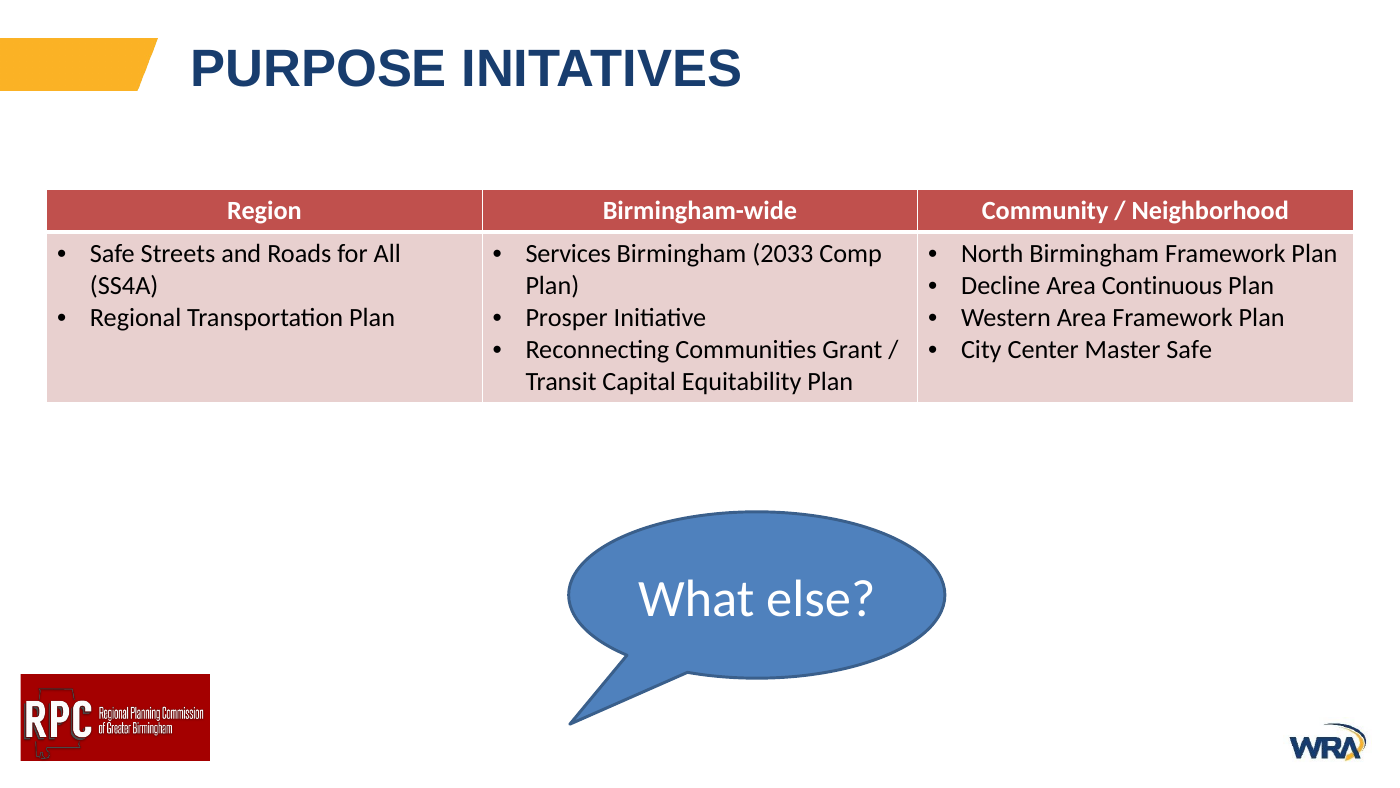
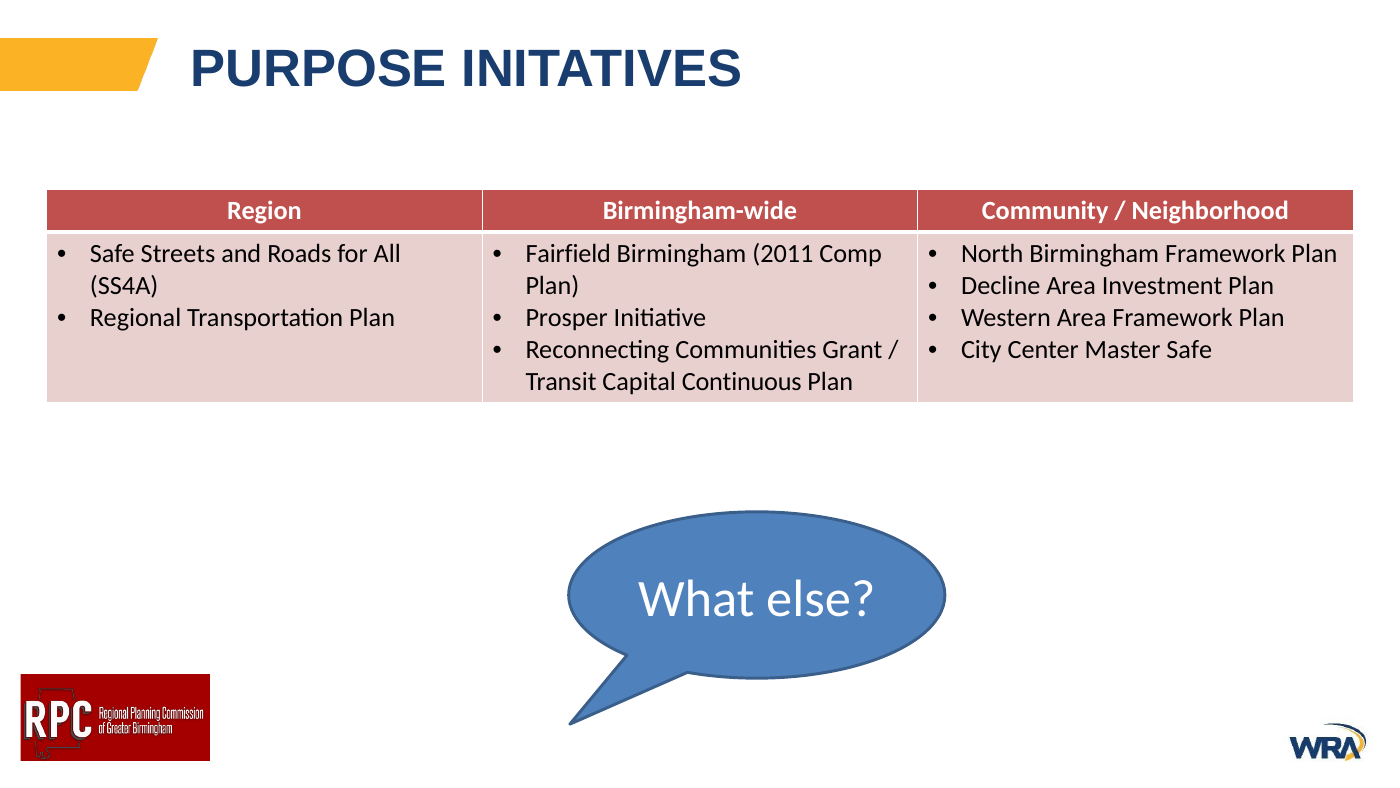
Services: Services -> Fairfield (568, 254)
2033: 2033 -> 2011 (783, 254)
Continuous: Continuous -> Investment (1162, 286)
Equitability: Equitability -> Continuous (742, 382)
